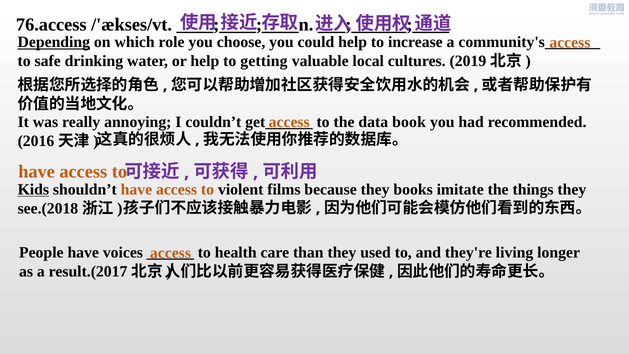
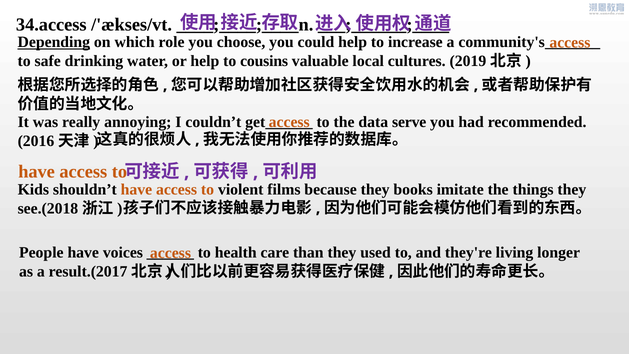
76.access: 76.access -> 34.access (51, 25)
getting: getting -> cousins (264, 61)
book: book -> serve (409, 122)
Kids underline: present -> none (33, 189)
